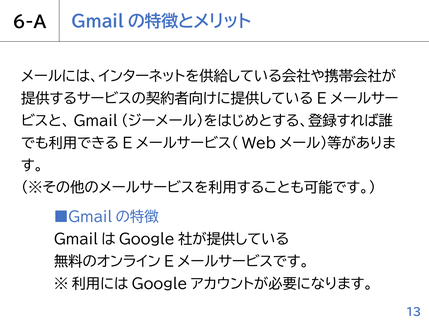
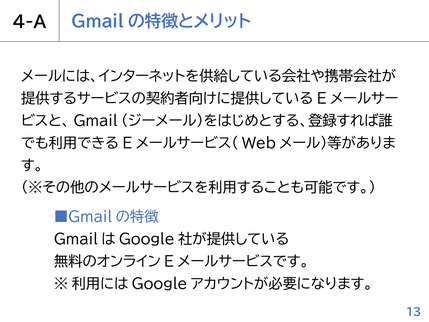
6-A: 6-A -> 4-A (30, 22)
